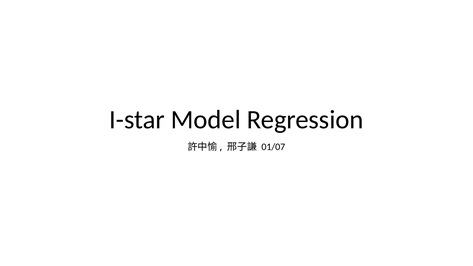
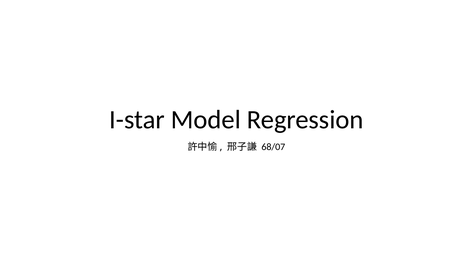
01/07: 01/07 -> 68/07 (273, 147)
